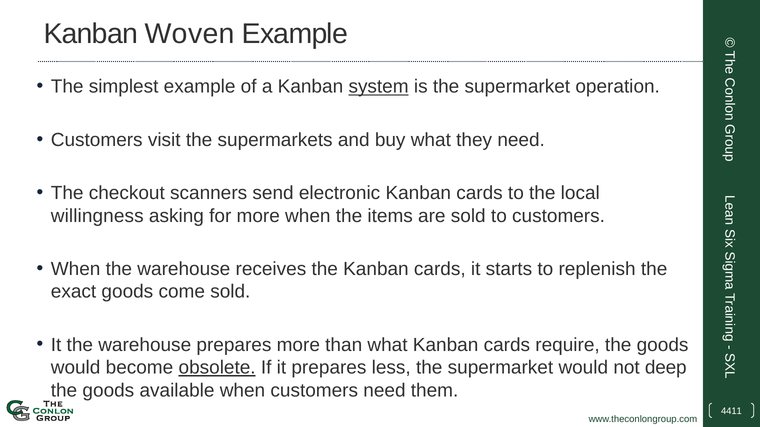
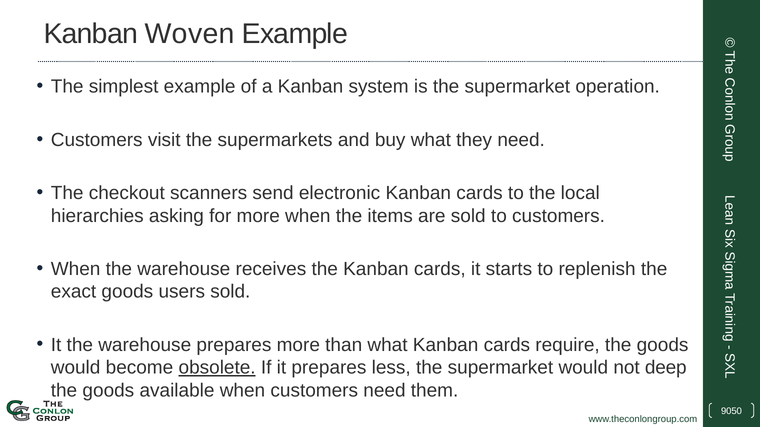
system underline: present -> none (379, 87)
willingness: willingness -> hierarchies (97, 216)
come: come -> users (182, 292)
4411: 4411 -> 9050 (731, 412)
